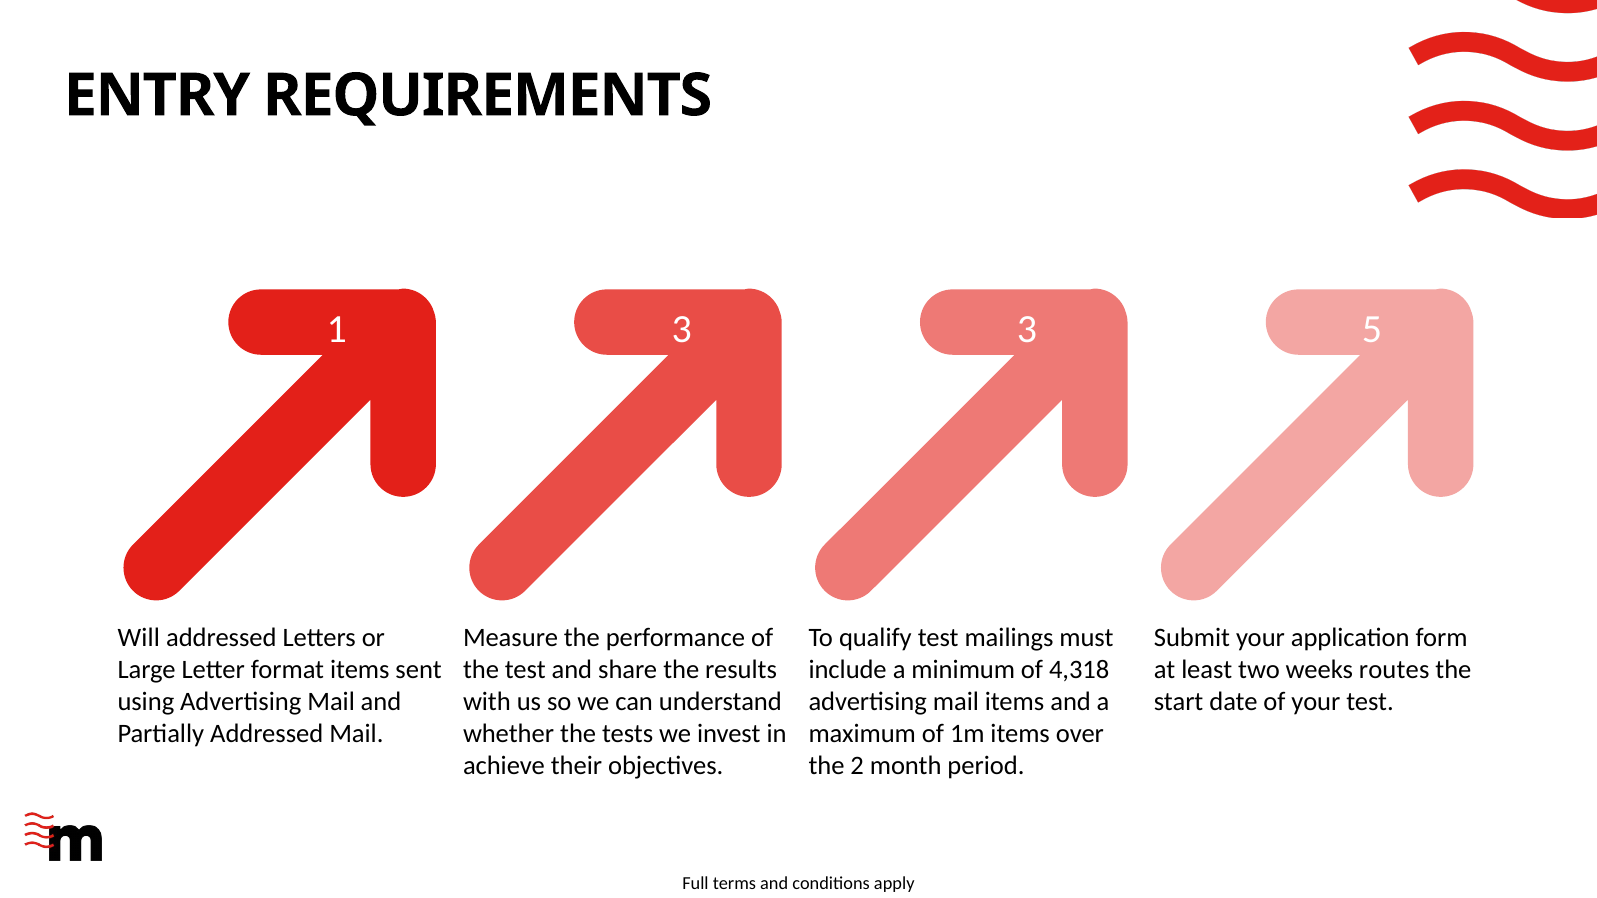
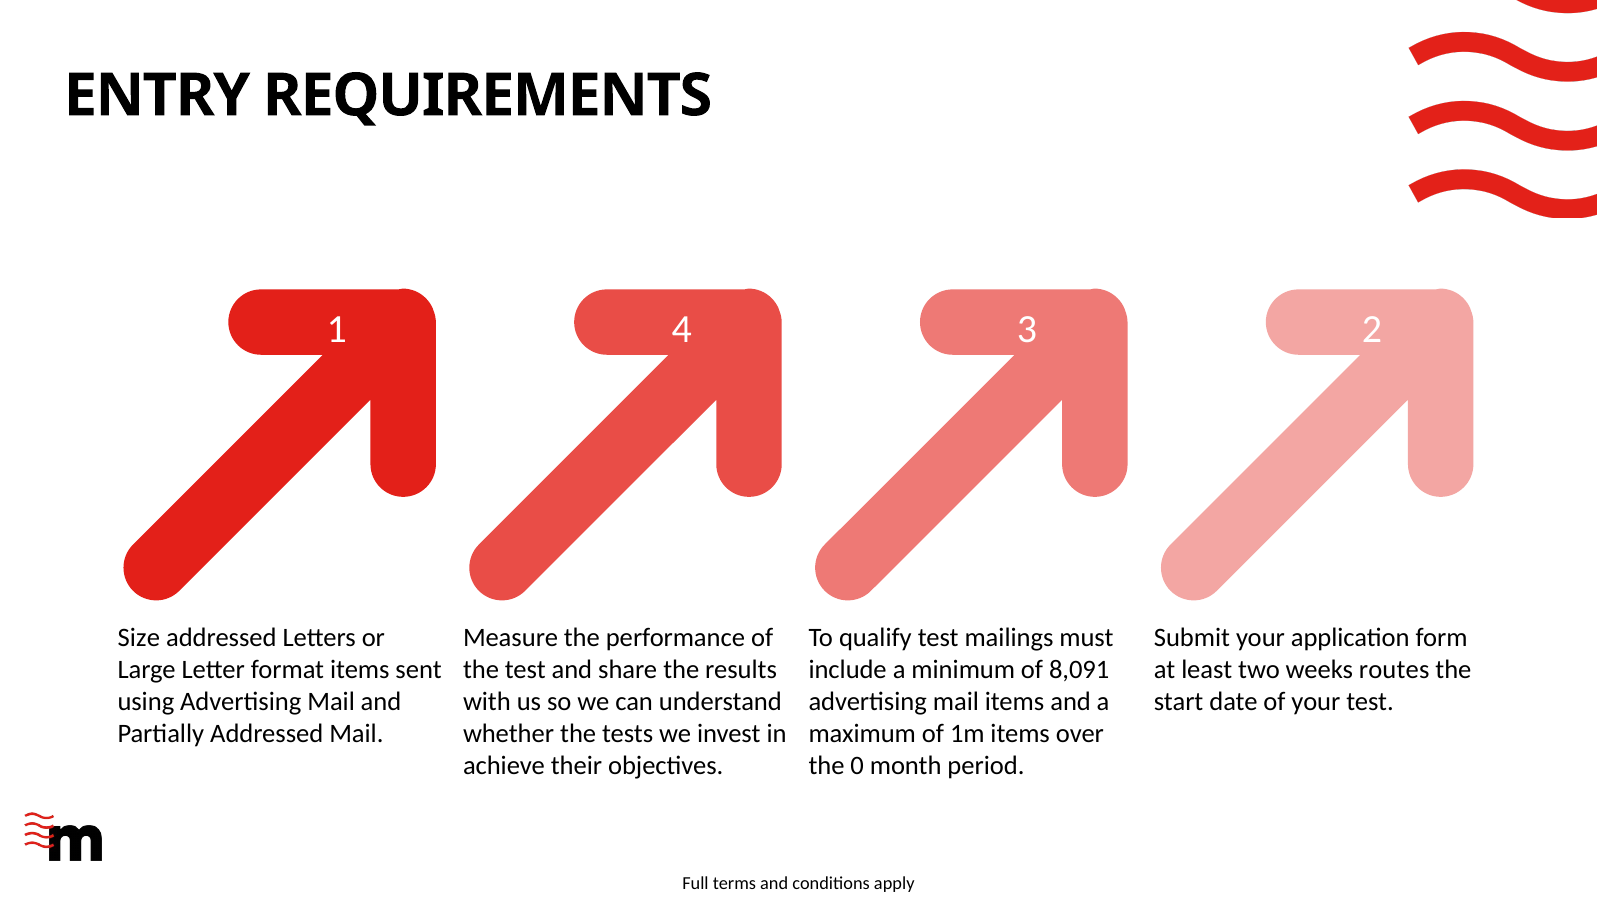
1 3: 3 -> 4 (682, 329)
5: 5 -> 2 (1372, 329)
Will: Will -> Size (139, 638)
4,318: 4,318 -> 8,091 (1079, 670)
2: 2 -> 0 (857, 766)
